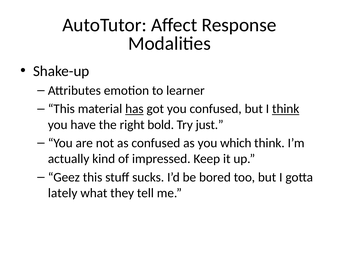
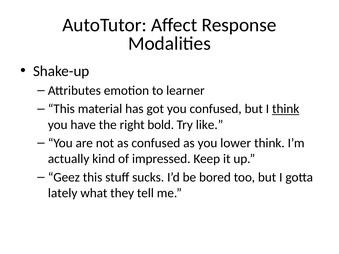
has underline: present -> none (134, 109)
just: just -> like (210, 125)
which: which -> lower (236, 143)
